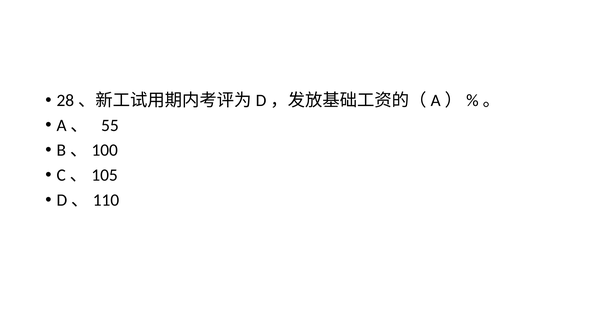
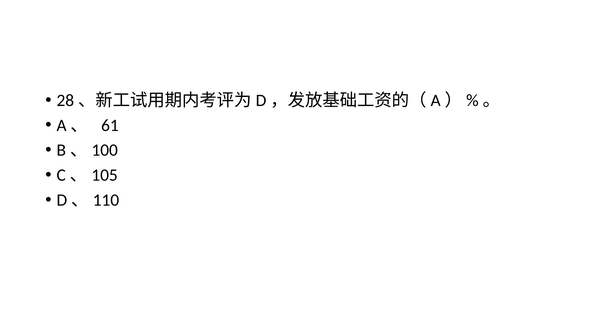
55: 55 -> 61 (110, 126)
